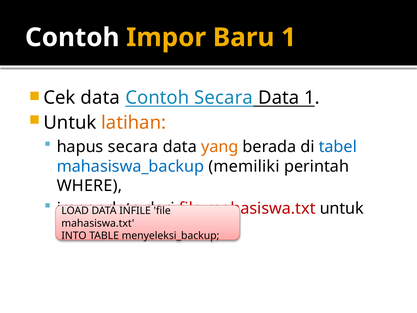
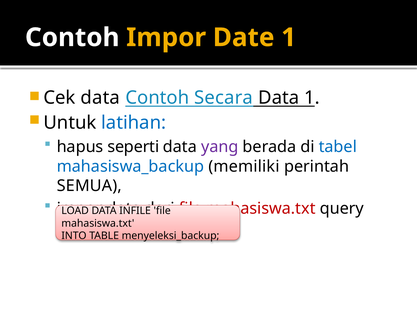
Baru: Baru -> Date (244, 37)
latihan colour: orange -> blue (134, 123)
hapus secara: secara -> seperti (133, 147)
yang colour: orange -> purple (220, 147)
WHERE: WHERE -> SEMUA (89, 186)
untuk: untuk -> query (342, 208)
